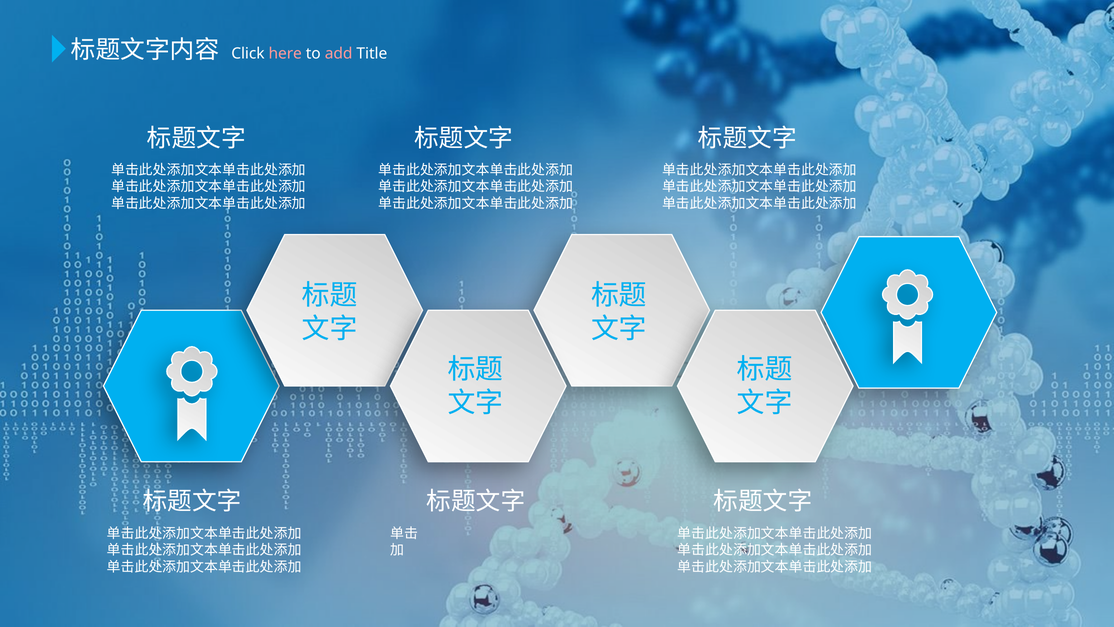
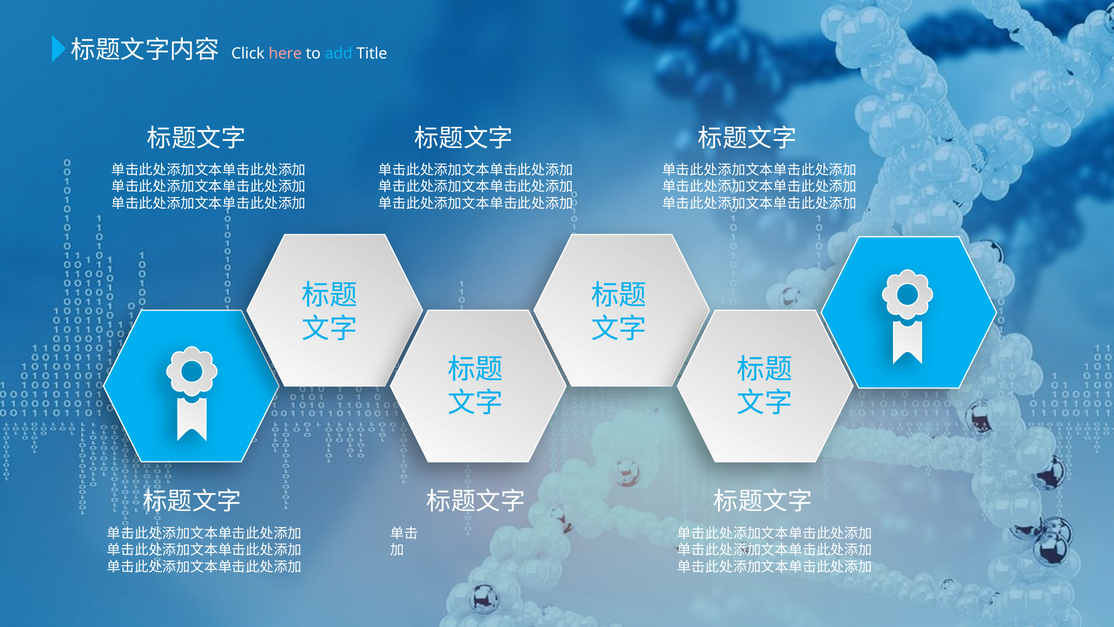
add colour: pink -> light blue (339, 54)
